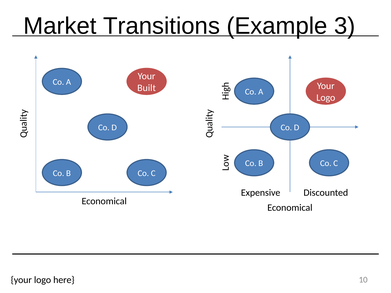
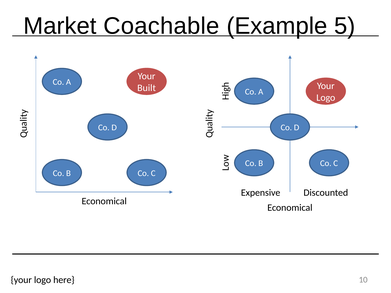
Transitions: Transitions -> Coachable (161, 26)
3: 3 -> 5 (345, 26)
